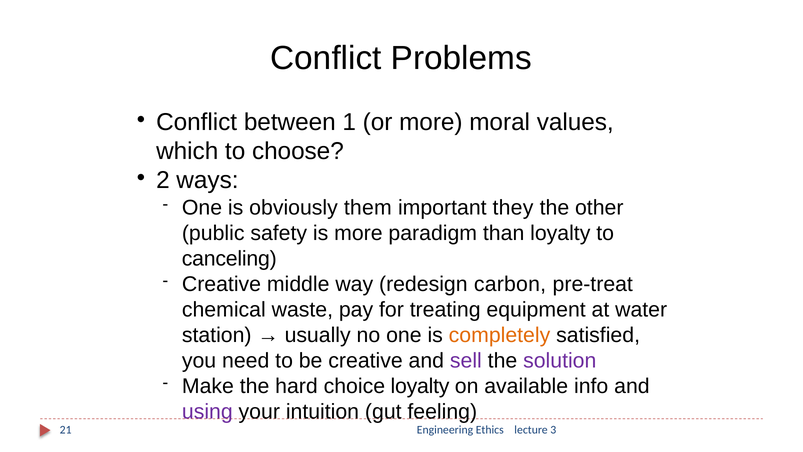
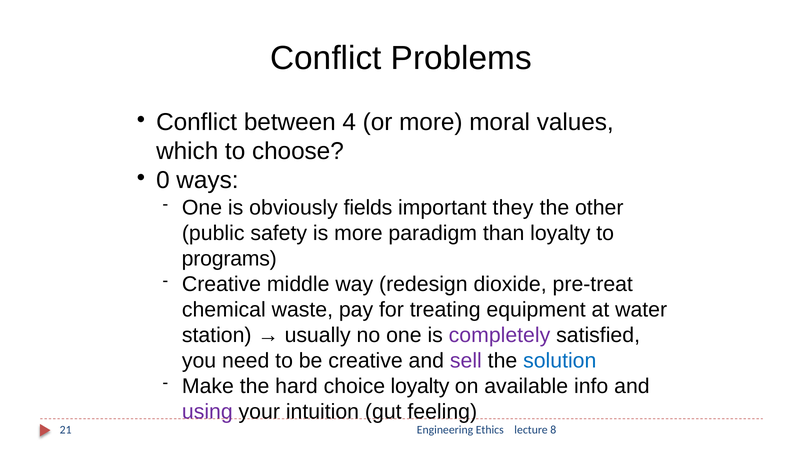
1: 1 -> 4 (349, 122)
2: 2 -> 0 (163, 180)
them: them -> fields (368, 207)
canceling: canceling -> programs (229, 258)
carbon: carbon -> dioxide (510, 284)
completely colour: orange -> purple (500, 335)
solution colour: purple -> blue (560, 360)
3: 3 -> 8 (553, 429)
